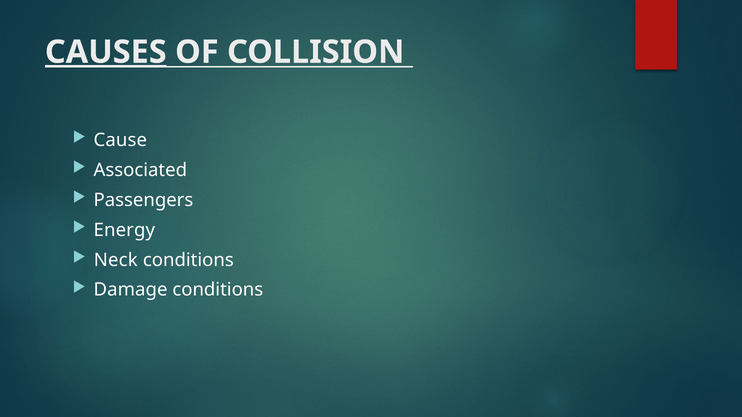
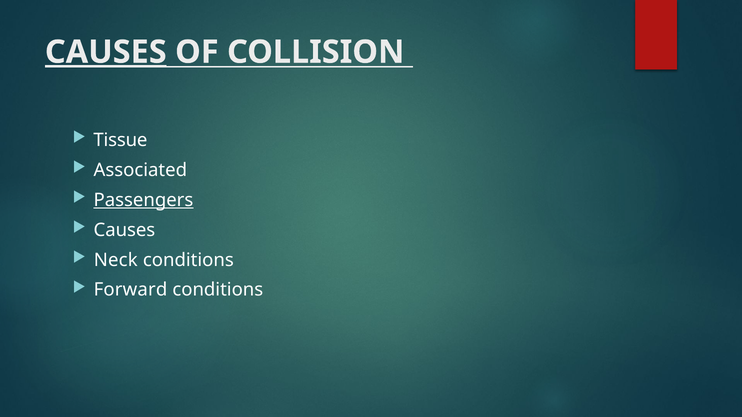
Cause: Cause -> Tissue (120, 140)
Passengers underline: none -> present (143, 200)
Energy: Energy -> Causes (124, 230)
Damage: Damage -> Forward (130, 290)
